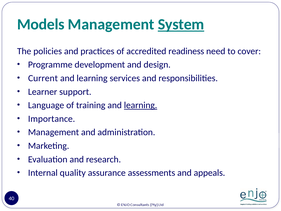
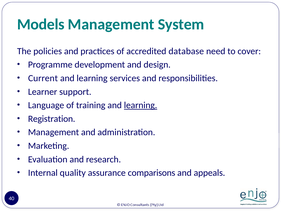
System underline: present -> none (181, 24)
readiness: readiness -> database (186, 51)
Importance: Importance -> Registration (52, 119)
assessments: assessments -> comparisons (152, 173)
